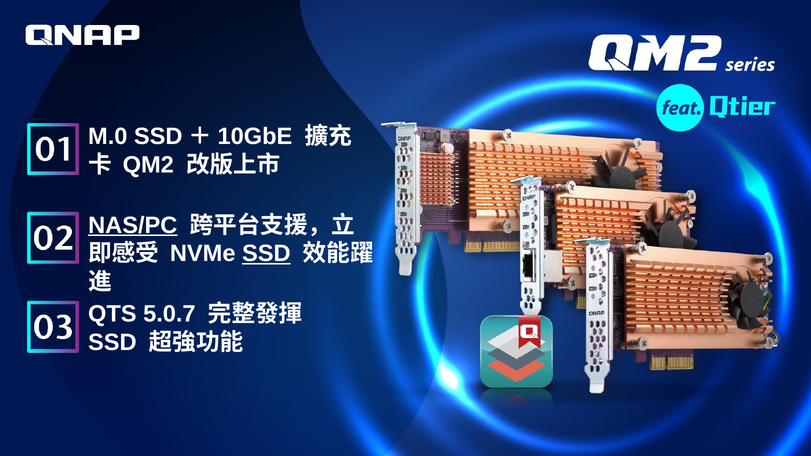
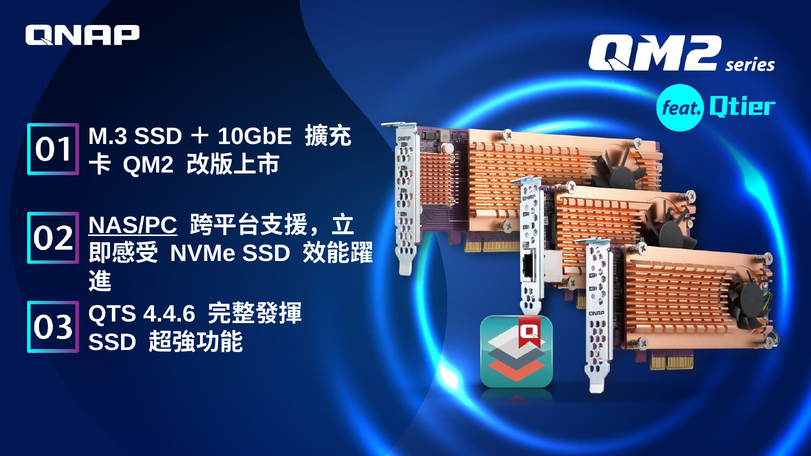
M.0: M.0 -> M.3 (108, 136)
SSD underline: present -> none (266, 254)
5.0.7: 5.0.7 -> 4.4.6 (169, 314)
